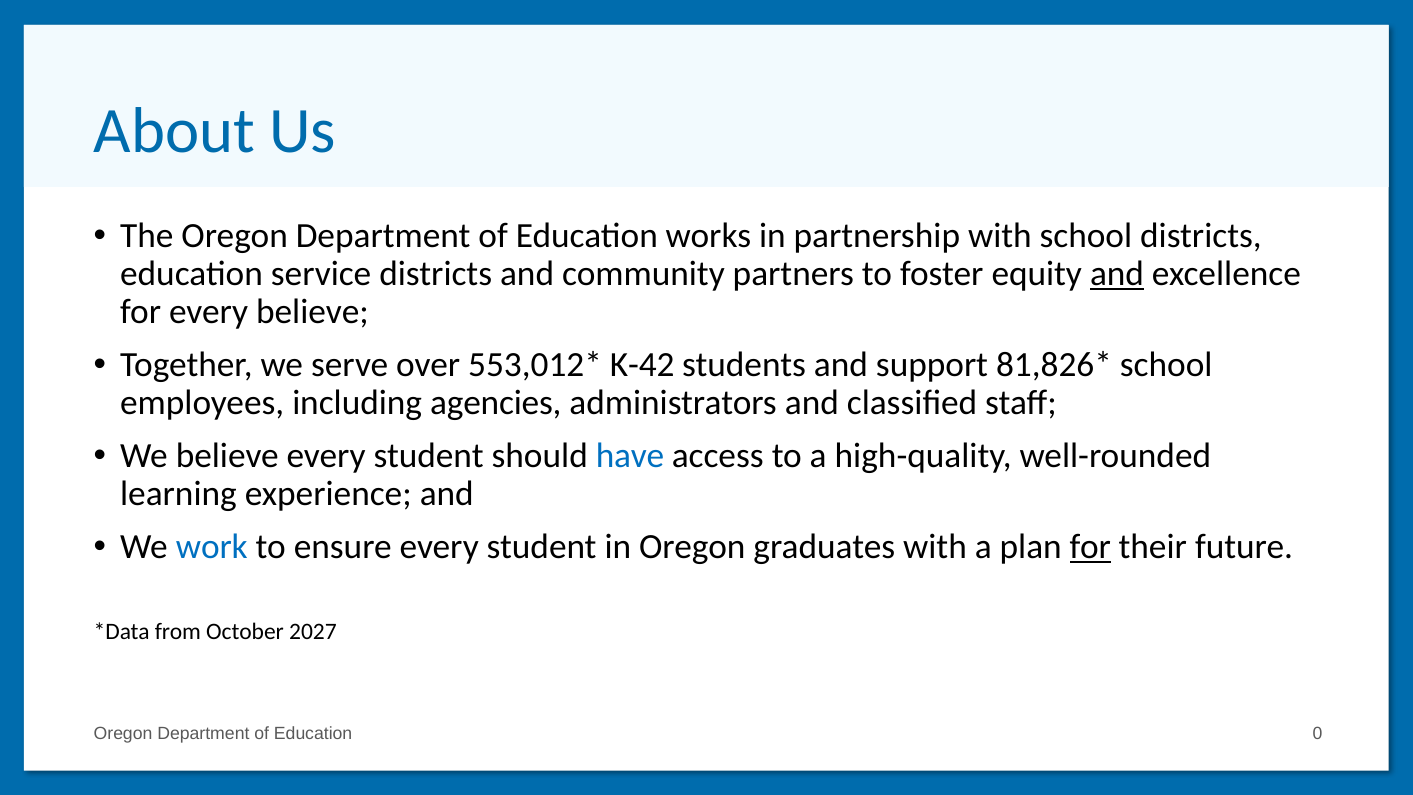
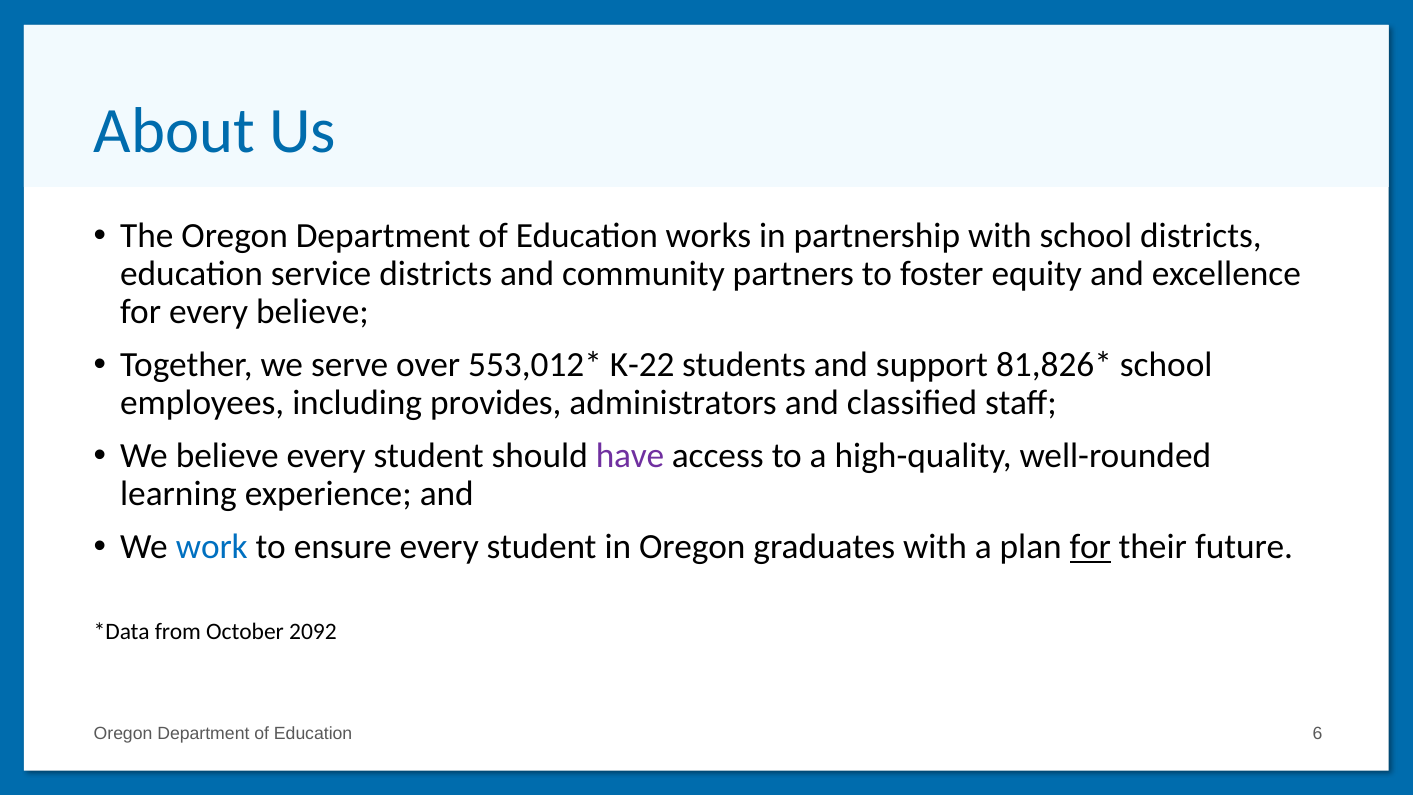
and underline: present -> none (1117, 274)
K-42: K-42 -> K-22 (642, 365)
agencies: agencies -> provides (496, 403)
have colour: blue -> purple (630, 456)
2027: 2027 -> 2092 (313, 632)
0: 0 -> 6 (1318, 734)
